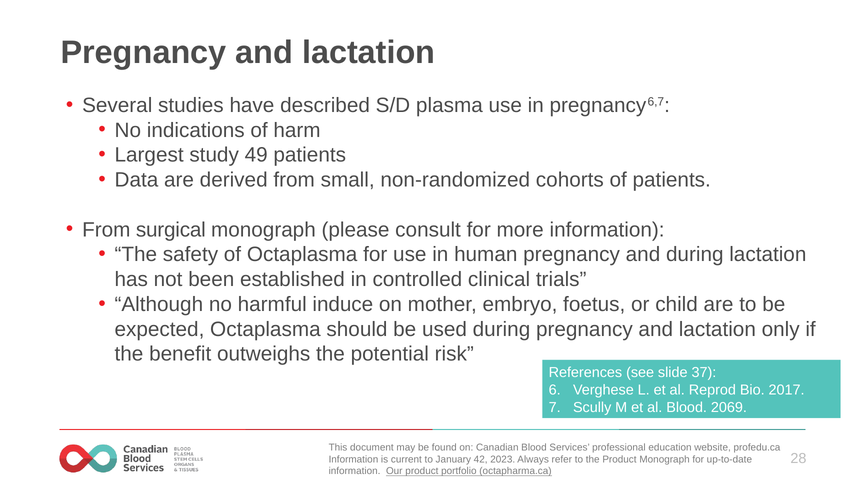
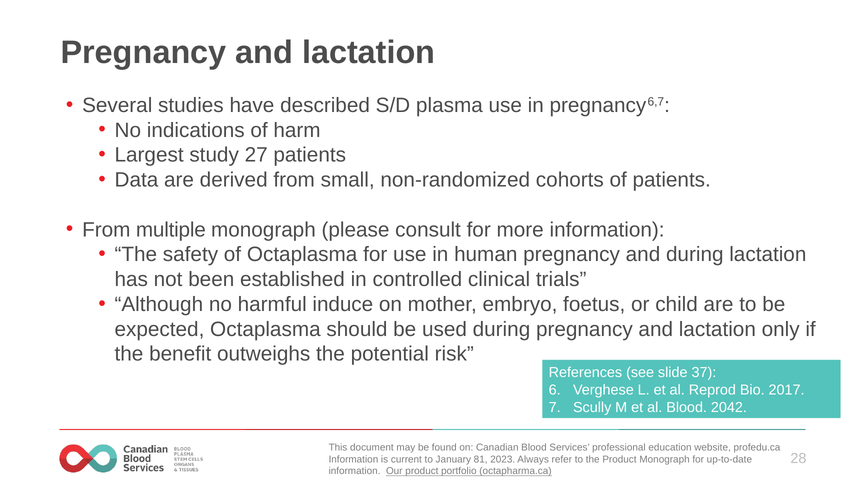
49: 49 -> 27 (256, 155)
surgical: surgical -> multiple (171, 229)
2069: 2069 -> 2042 (729, 407)
42: 42 -> 81 (481, 459)
